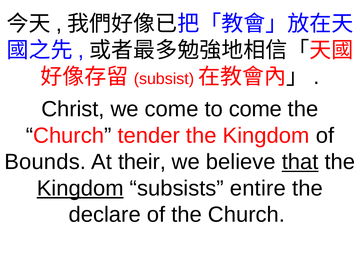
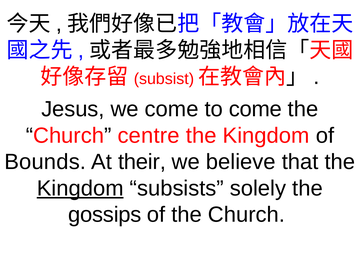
Christ: Christ -> Jesus (73, 109)
tender: tender -> centre (149, 136)
that underline: present -> none (300, 162)
entire: entire -> solely (258, 188)
declare: declare -> gossips (105, 215)
